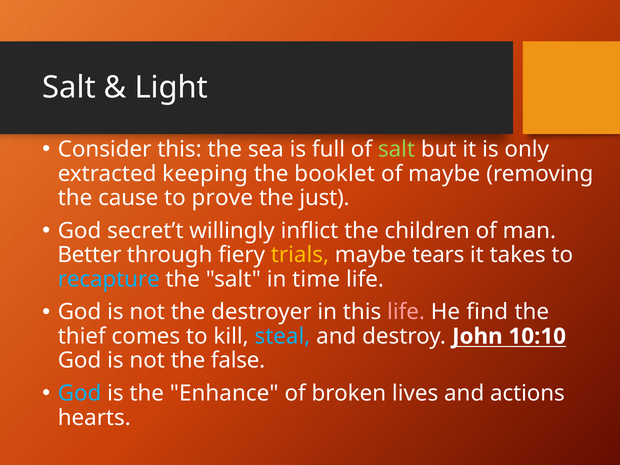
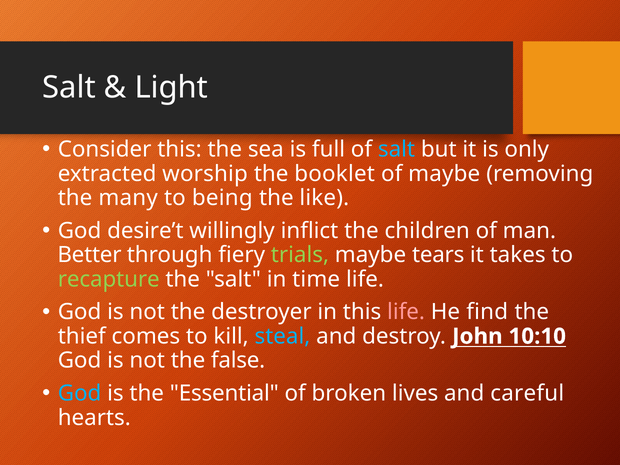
salt colour: light green -> light blue (396, 149)
keeping: keeping -> worship (205, 174)
cause: cause -> many (128, 198)
prove: prove -> being (222, 198)
just: just -> like (324, 198)
secret’t: secret’t -> desire’t (145, 231)
trials colour: yellow -> light green (300, 255)
recapture colour: light blue -> light green (109, 279)
Enhance: Enhance -> Essential (224, 393)
actions: actions -> careful (527, 393)
